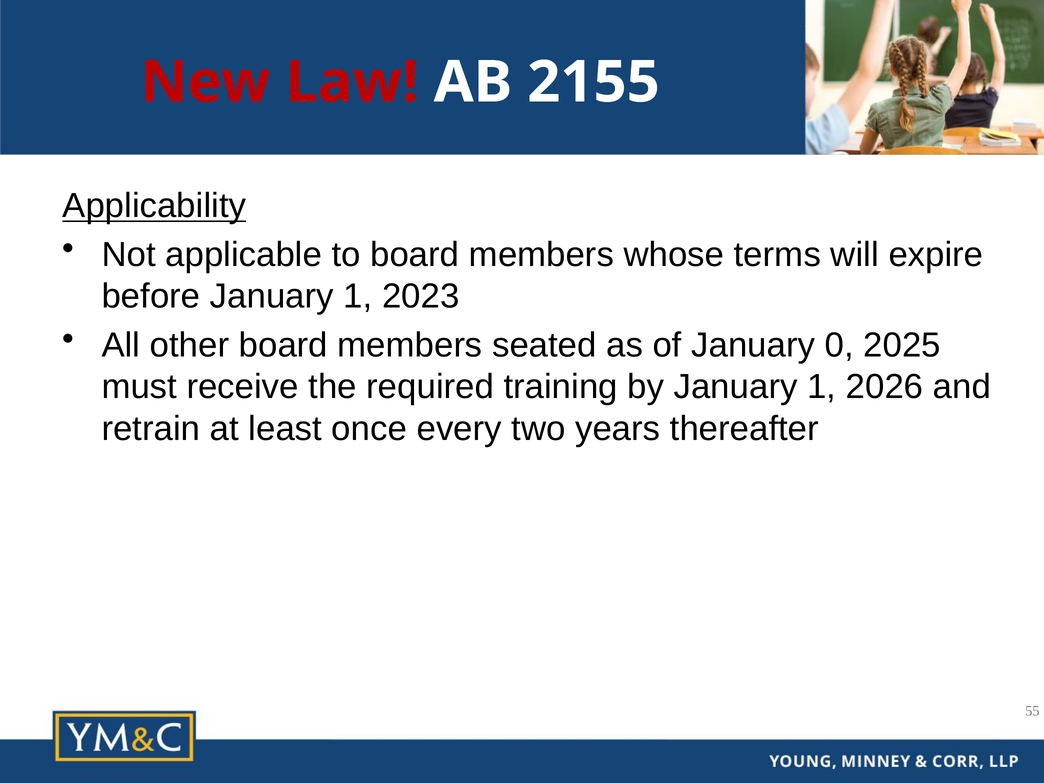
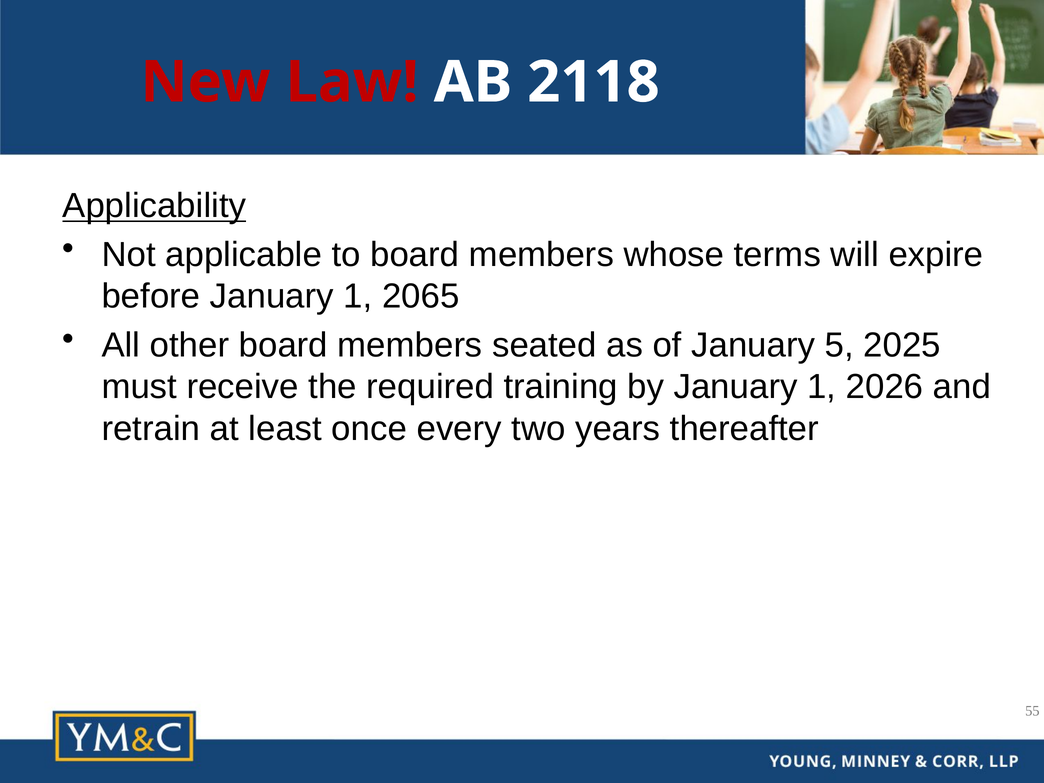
2155: 2155 -> 2118 (593, 82)
2023: 2023 -> 2065 (421, 296)
0: 0 -> 5 (839, 345)
